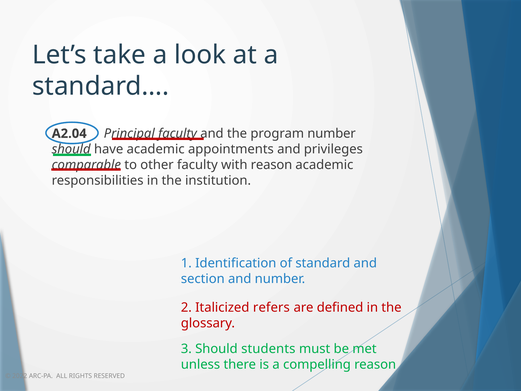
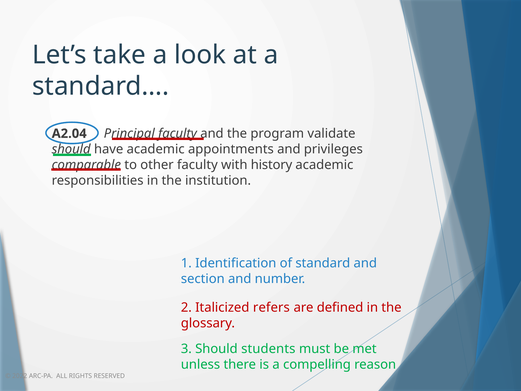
program number: number -> validate (331, 133)
with reason: reason -> history (271, 165)
